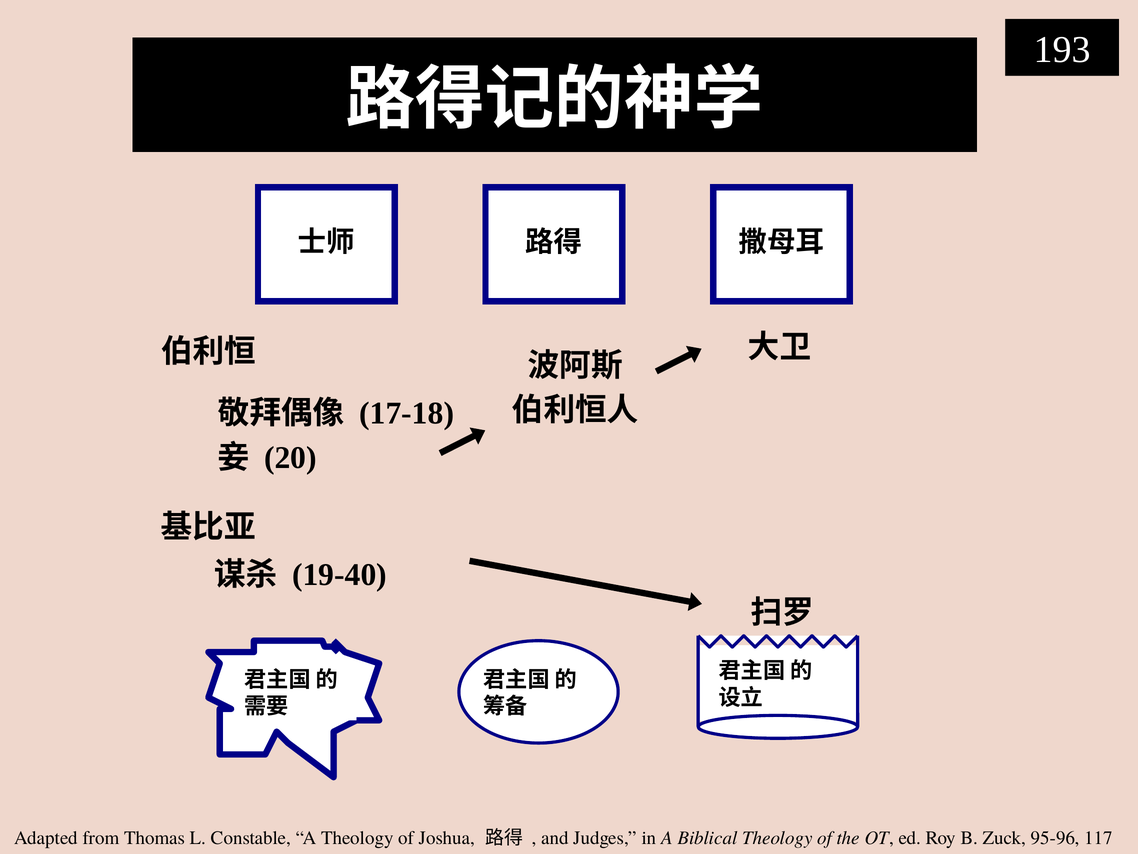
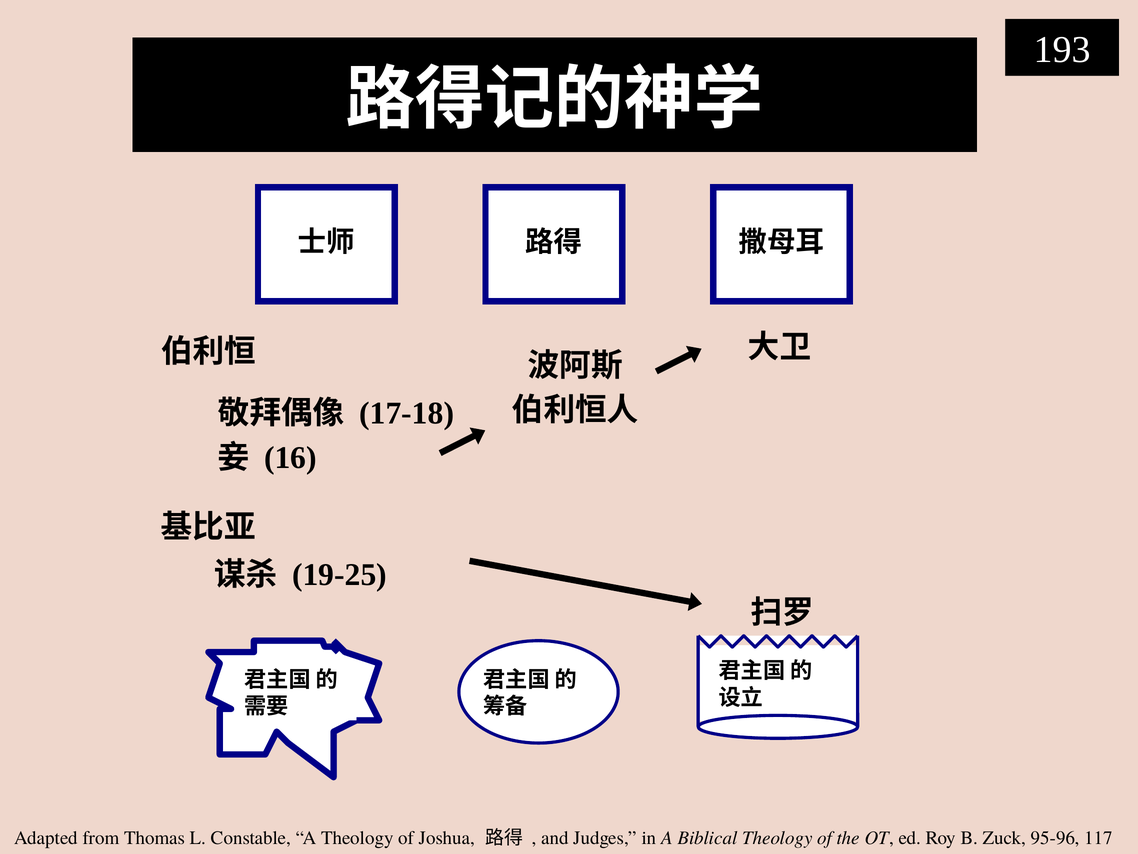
20: 20 -> 16 (290, 457)
19-40: 19-40 -> 19-25 (340, 574)
